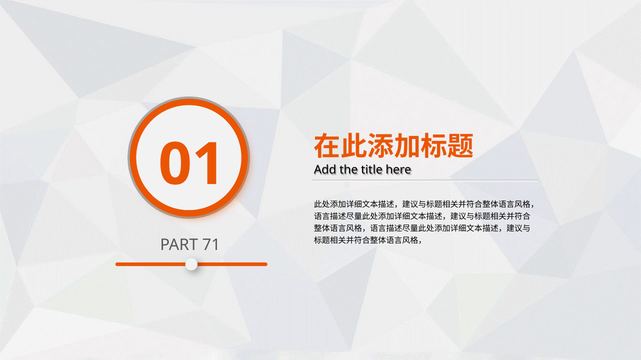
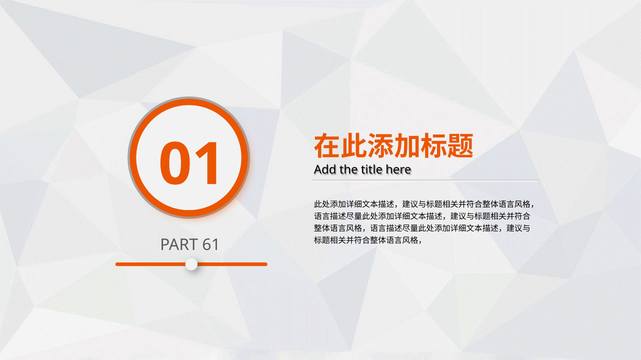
71: 71 -> 61 (211, 246)
